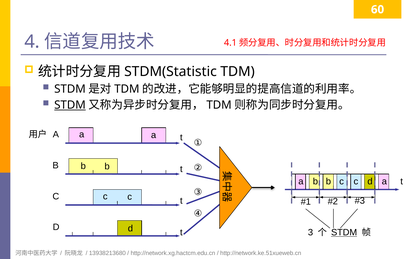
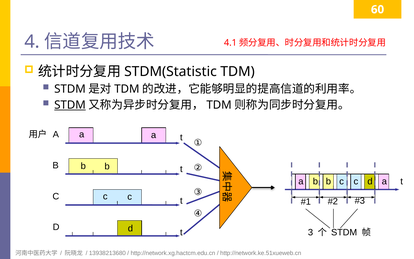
STDM underline: present -> none (344, 232)
